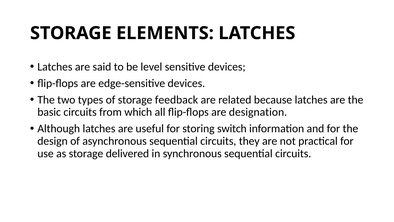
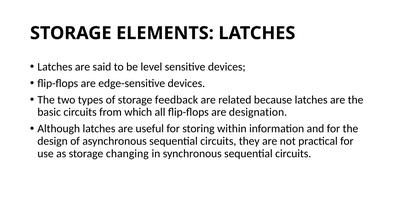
switch: switch -> within (232, 128)
delivered: delivered -> changing (127, 153)
